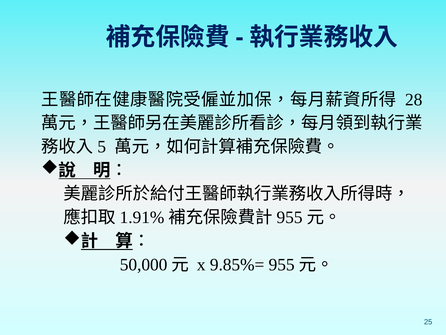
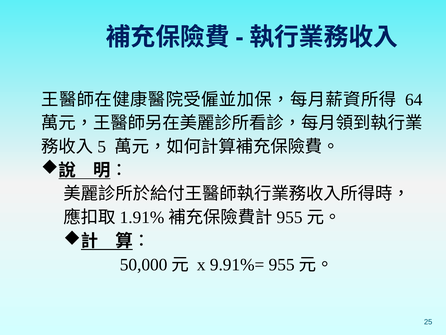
28: 28 -> 64 (414, 99)
9.85%=: 9.85%= -> 9.91%= (237, 264)
